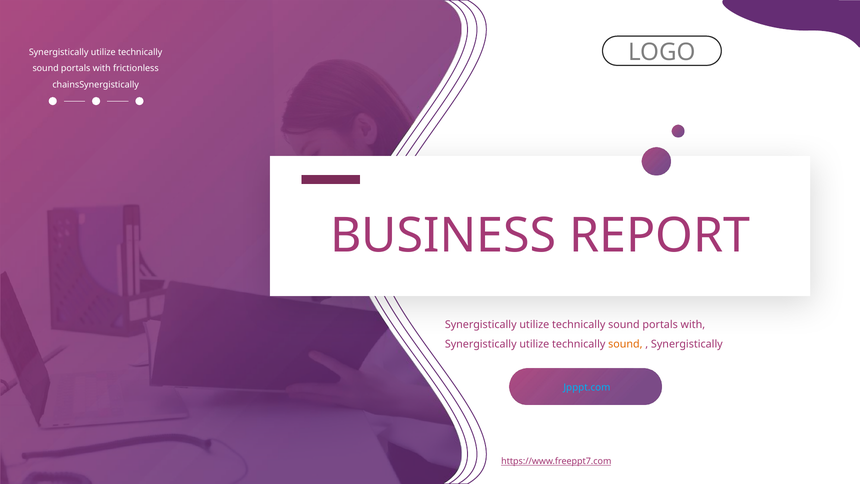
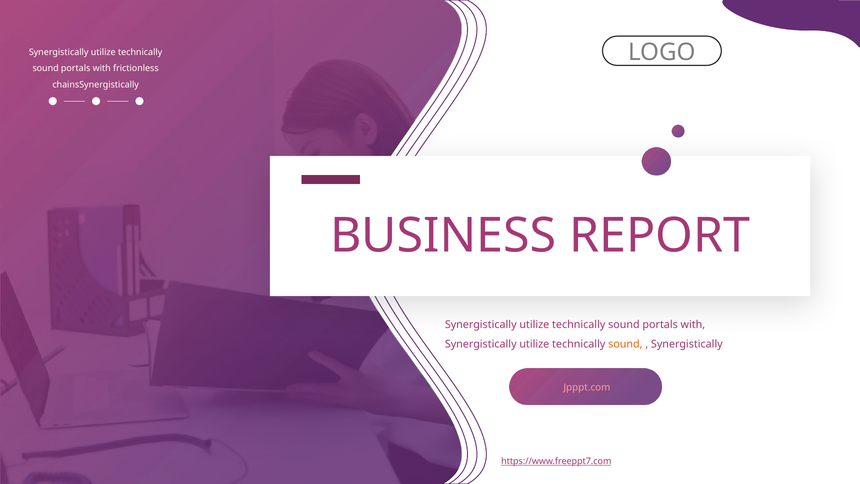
Jpppt.com colour: light blue -> pink (587, 387)
